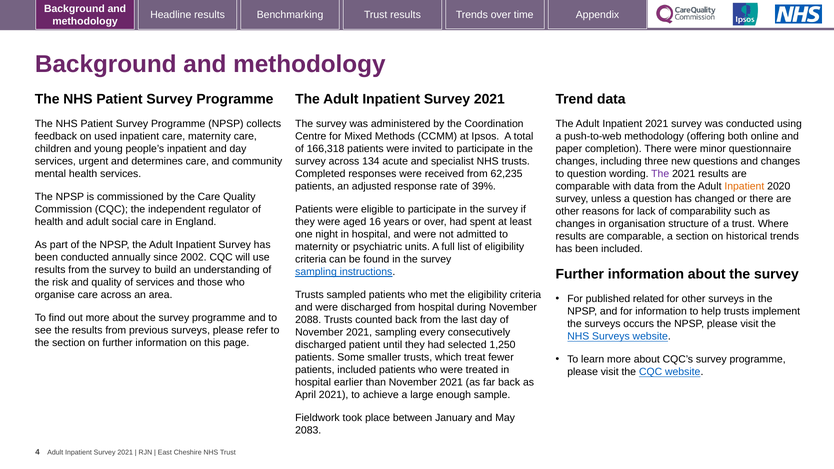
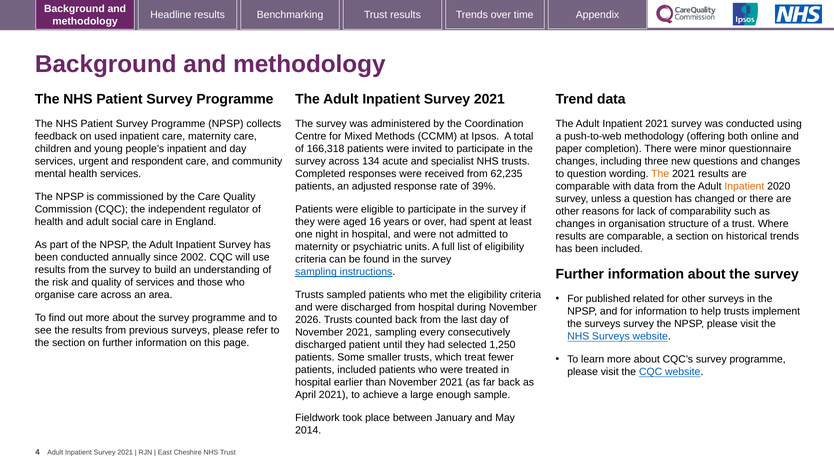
determines: determines -> respondent (157, 161)
The colour: purple -> orange (660, 174)
2088: 2088 -> 2026 (308, 320)
surveys occurs: occurs -> survey (639, 324)
2083: 2083 -> 2014 (308, 430)
